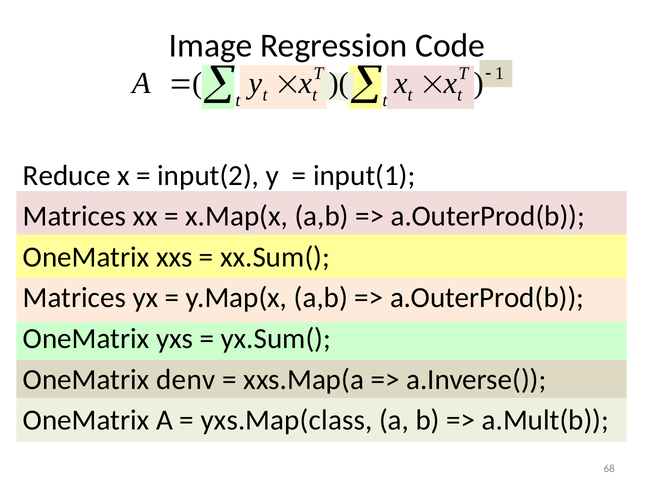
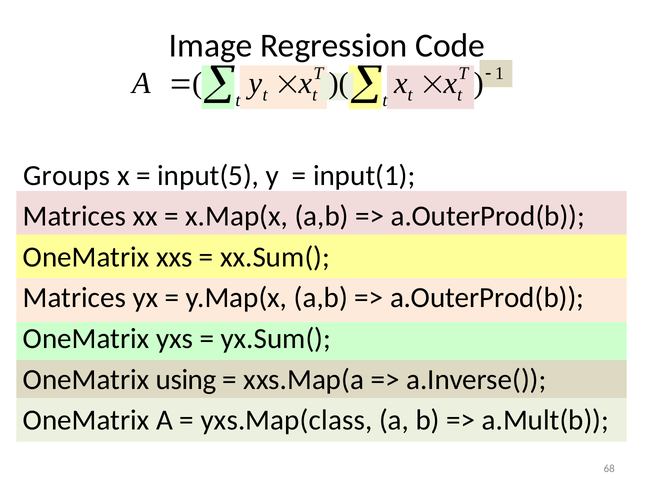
Reduce: Reduce -> Groups (67, 175)
input(2: input(2 -> input(5 (208, 175)
denv: denv -> using (186, 379)
